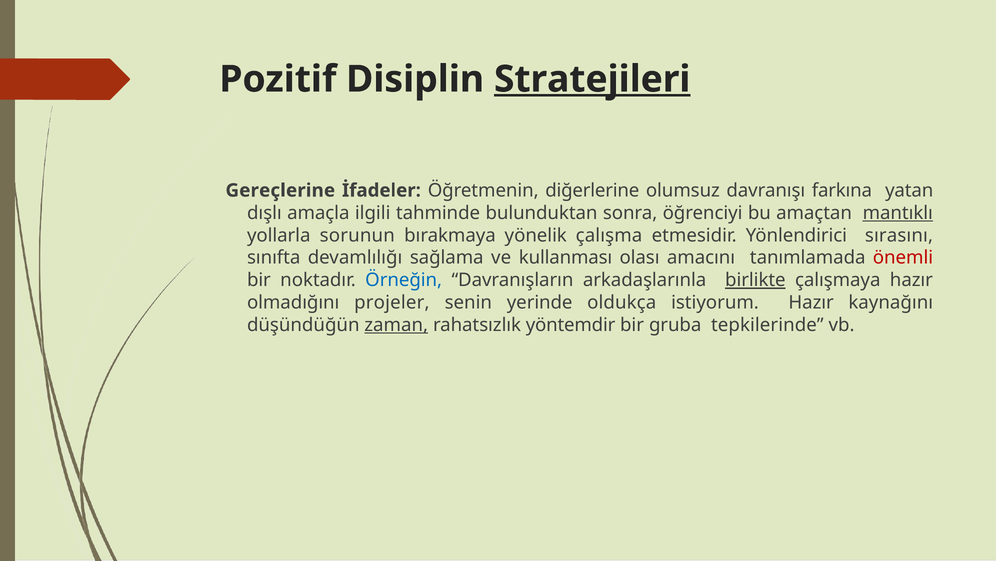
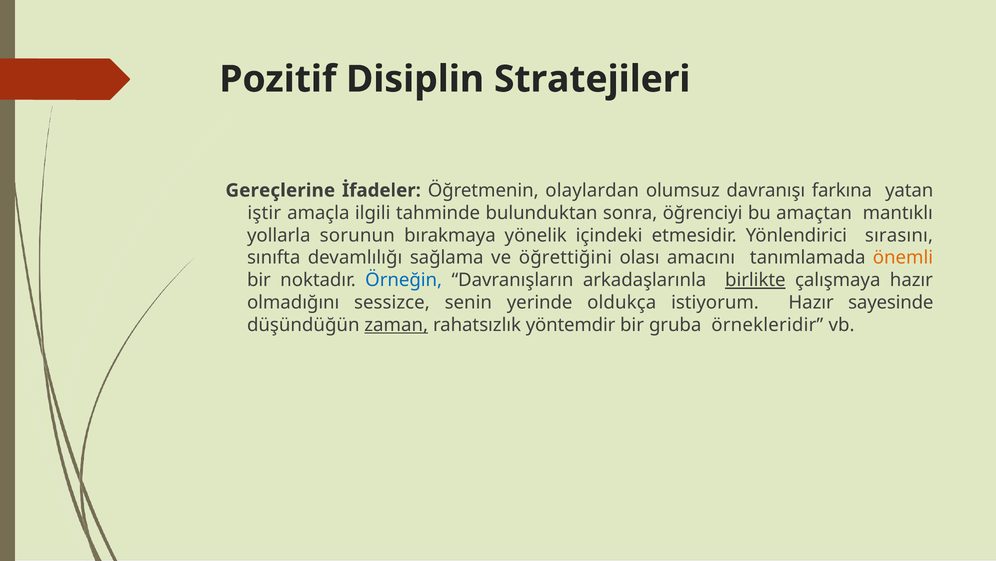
Stratejileri underline: present -> none (592, 79)
diğerlerine: diğerlerine -> olaylardan (592, 190)
dışlı: dışlı -> iştir (264, 213)
mantıklı underline: present -> none (898, 213)
çalışma: çalışma -> içindeki (609, 235)
kullanması: kullanması -> öğrettiğini (565, 257)
önemli colour: red -> orange (903, 257)
projeler: projeler -> sessizce (392, 302)
kaynağını: kaynağını -> sayesinde (891, 302)
tepkilerinde: tepkilerinde -> örnekleridir (767, 325)
